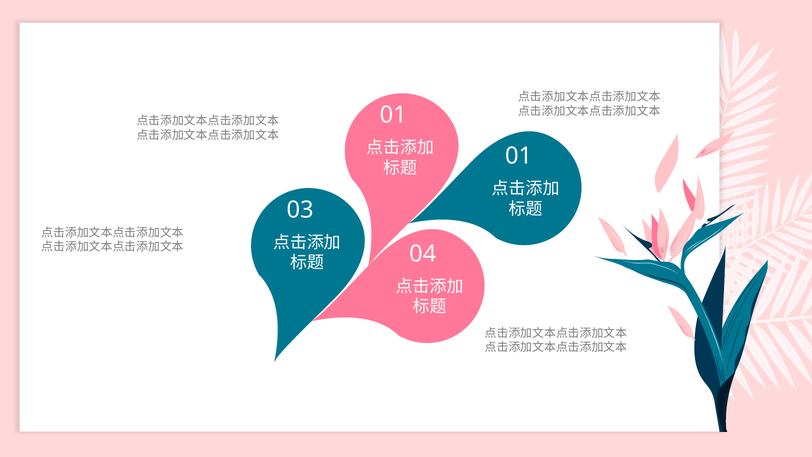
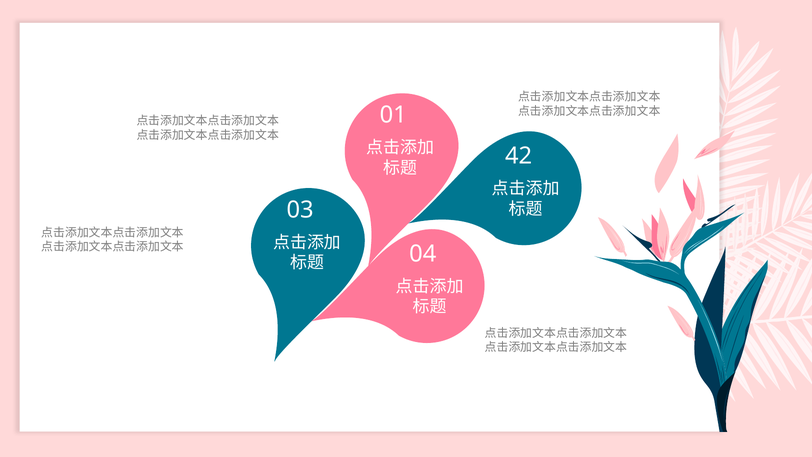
01: 01 -> 42 (519, 156)
